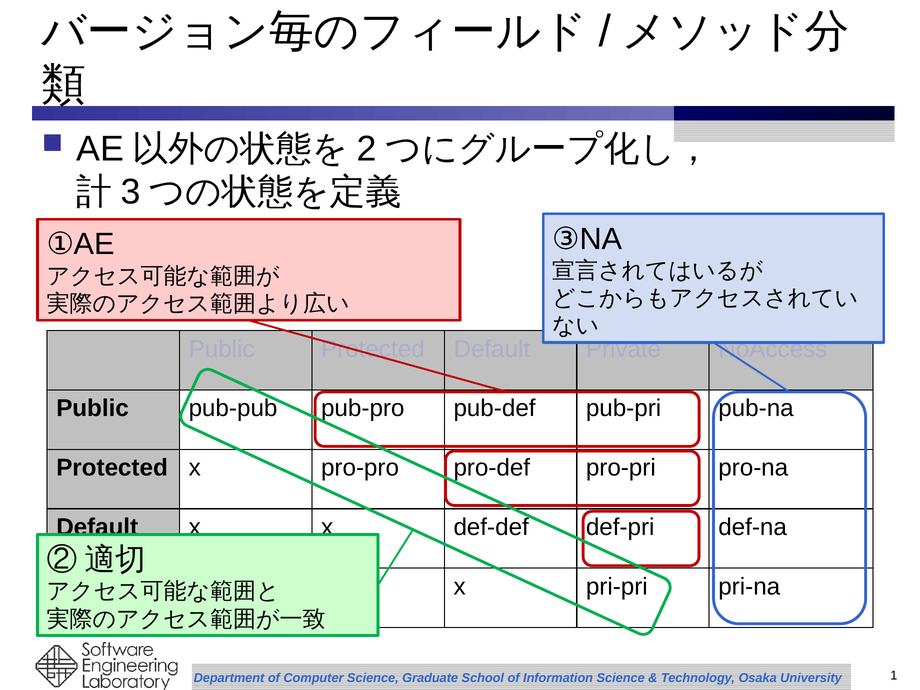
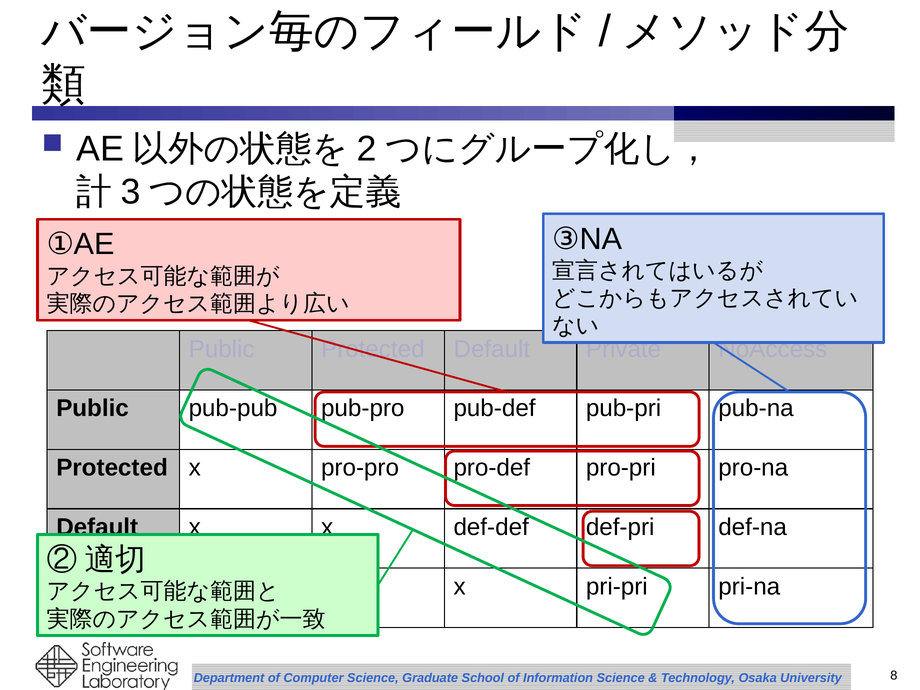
1: 1 -> 8 (894, 676)
